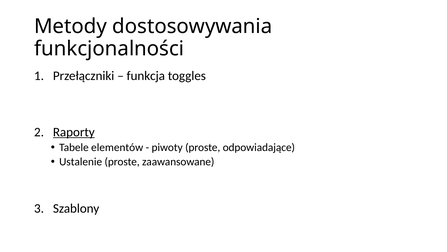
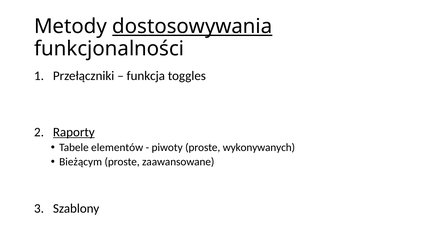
dostosowywania underline: none -> present (192, 26)
odpowiadające: odpowiadające -> wykonywanych (259, 147)
Ustalenie: Ustalenie -> Bieżącym (81, 162)
